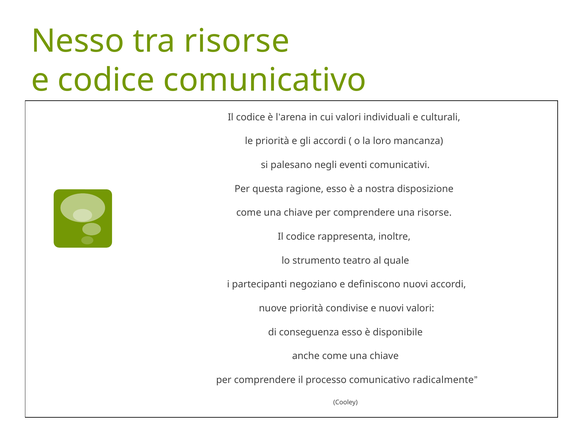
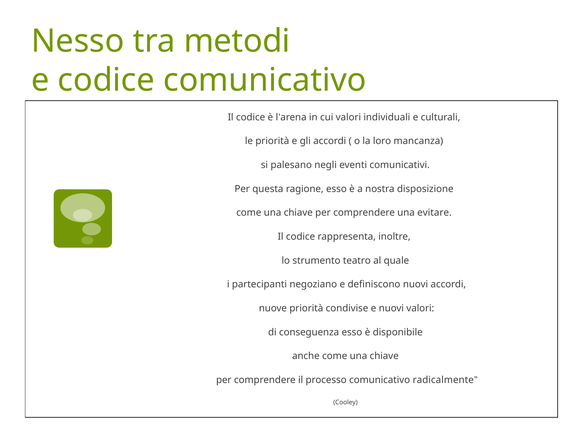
tra risorse: risorse -> metodi (237, 41)
una risorse: risorse -> evitare (435, 213)
